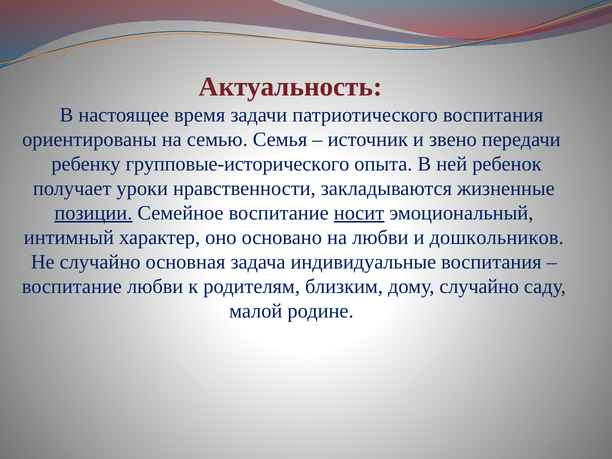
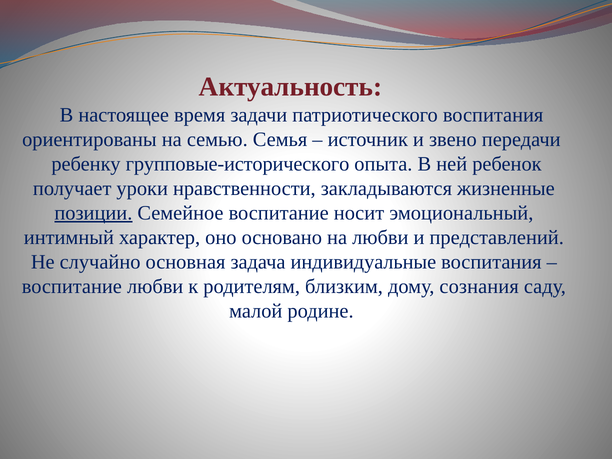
носит underline: present -> none (359, 213)
дошкольников: дошкольников -> представлений (497, 237)
дому случайно: случайно -> сознания (479, 286)
